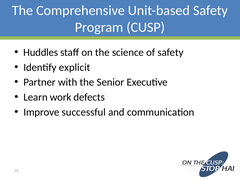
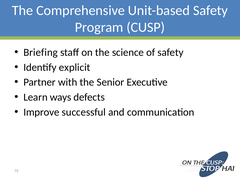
Huddles: Huddles -> Briefing (41, 52)
work: work -> ways (61, 97)
